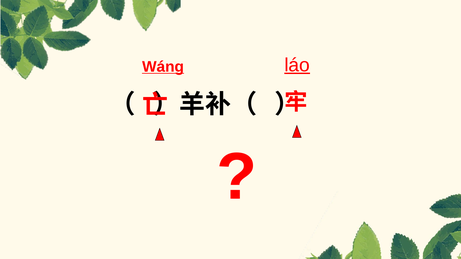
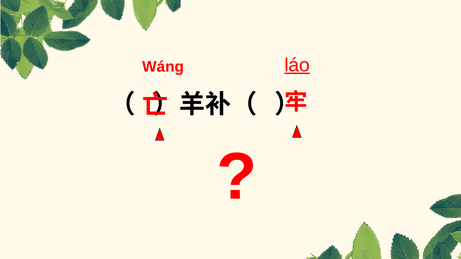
Wáng underline: present -> none (163, 67)
